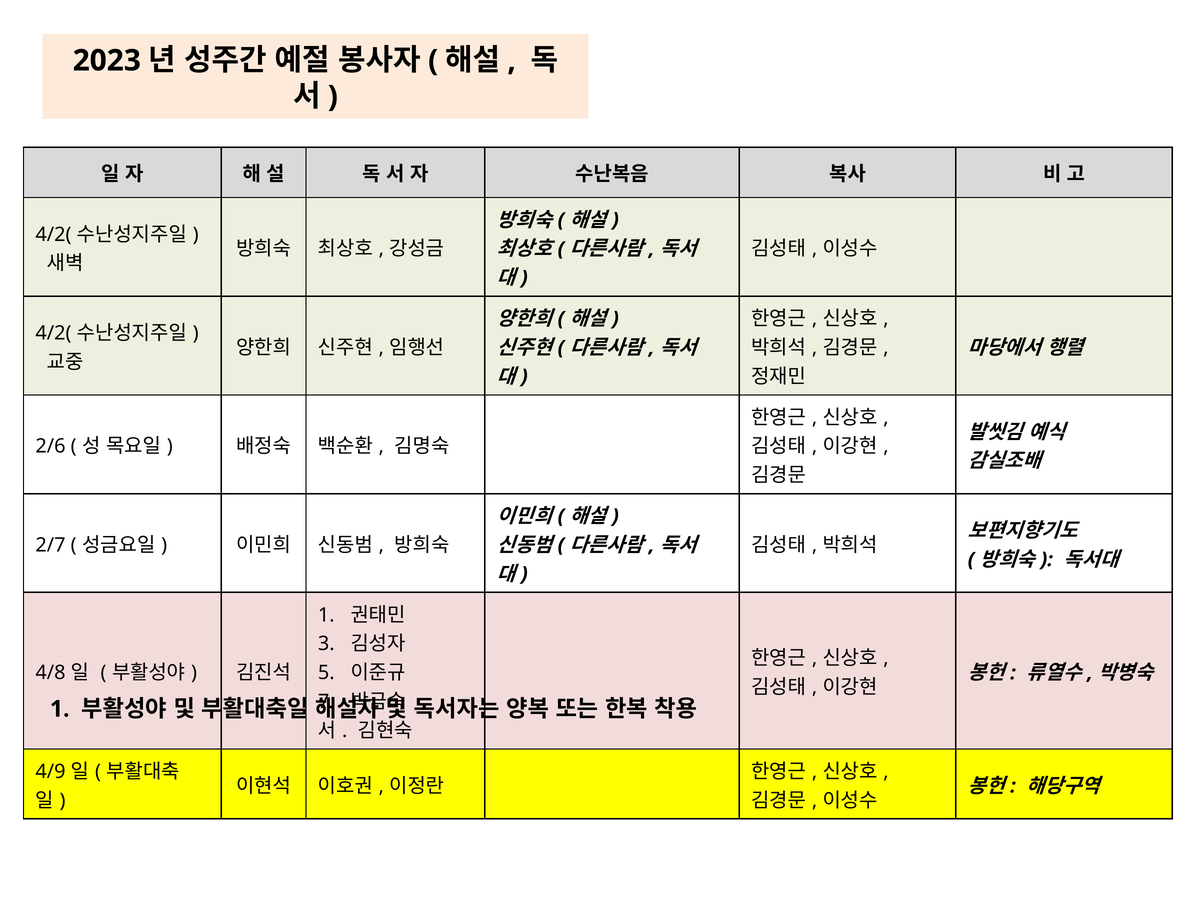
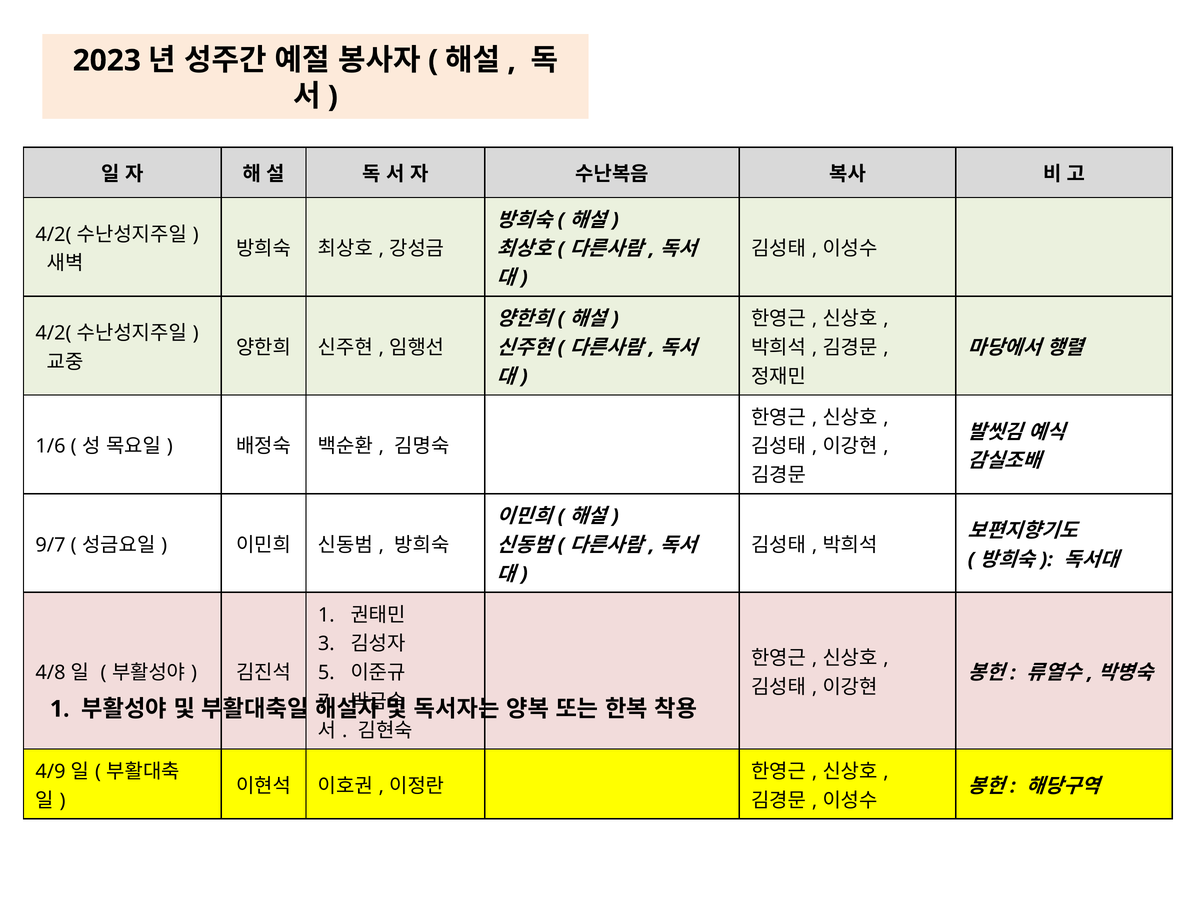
2/6: 2/6 -> 1/6 (51, 446)
2/7: 2/7 -> 9/7 (51, 545)
